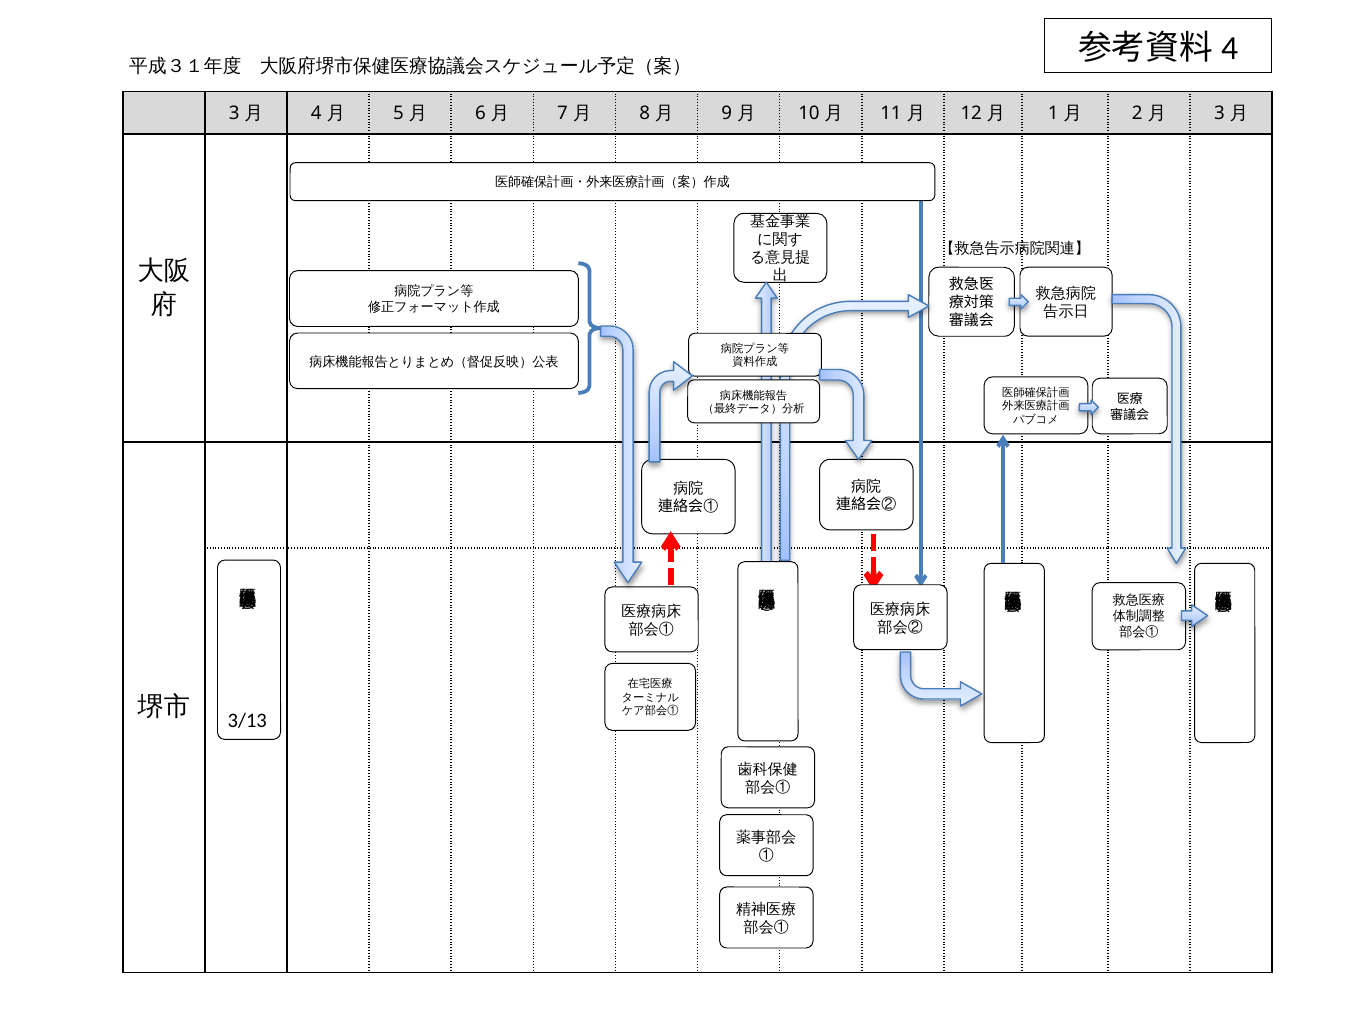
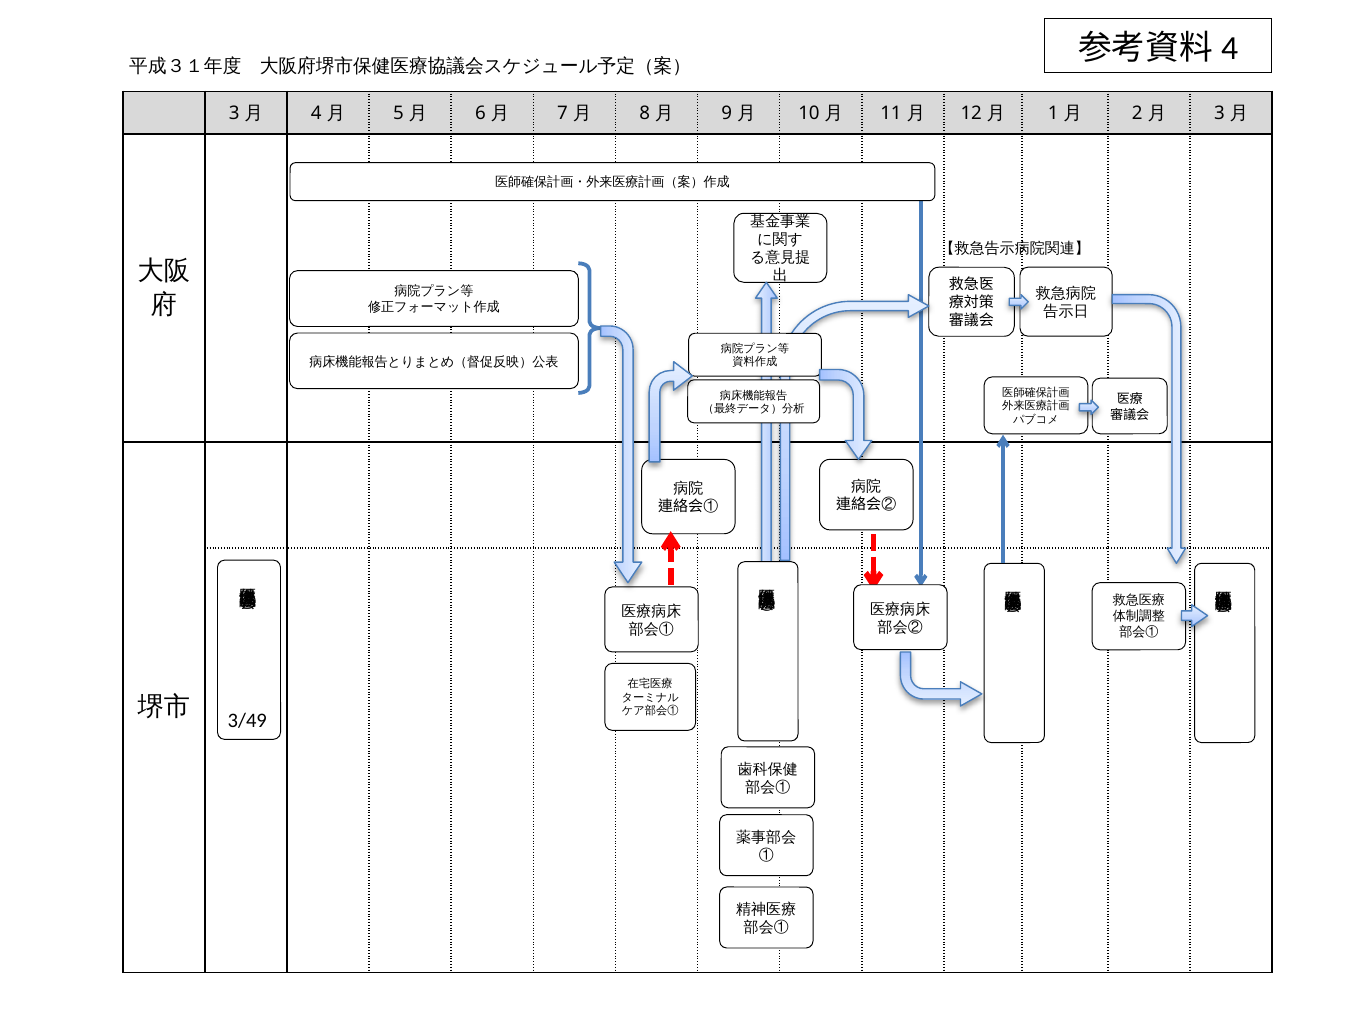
3/13: 3/13 -> 3/49 (247, 721)
